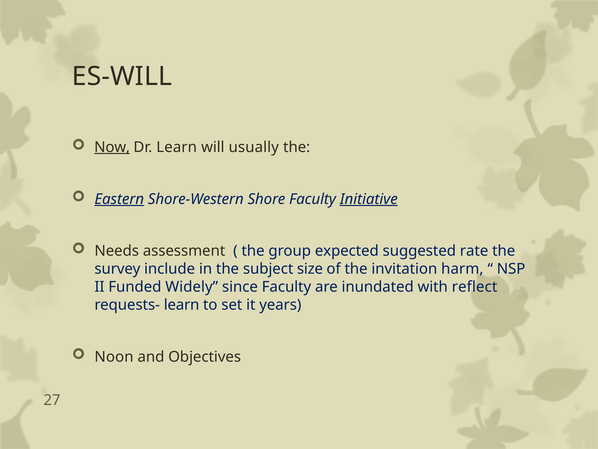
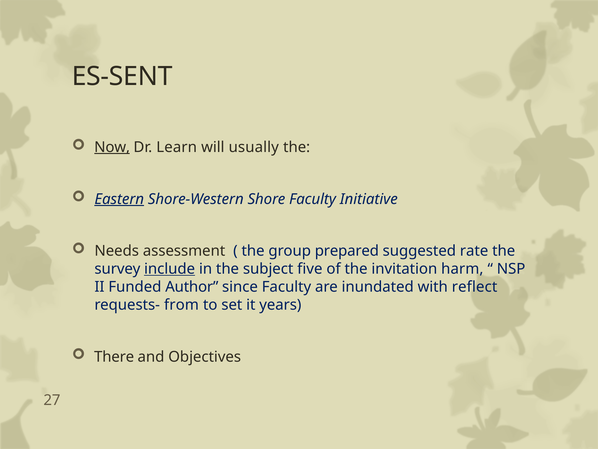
ES-WILL: ES-WILL -> ES-SENT (122, 76)
Initiative underline: present -> none (369, 199)
expected: expected -> prepared (347, 251)
include underline: none -> present (170, 269)
size: size -> five (310, 269)
Widely: Widely -> Author (192, 287)
requests- learn: learn -> from (181, 305)
Noon: Noon -> There (114, 356)
